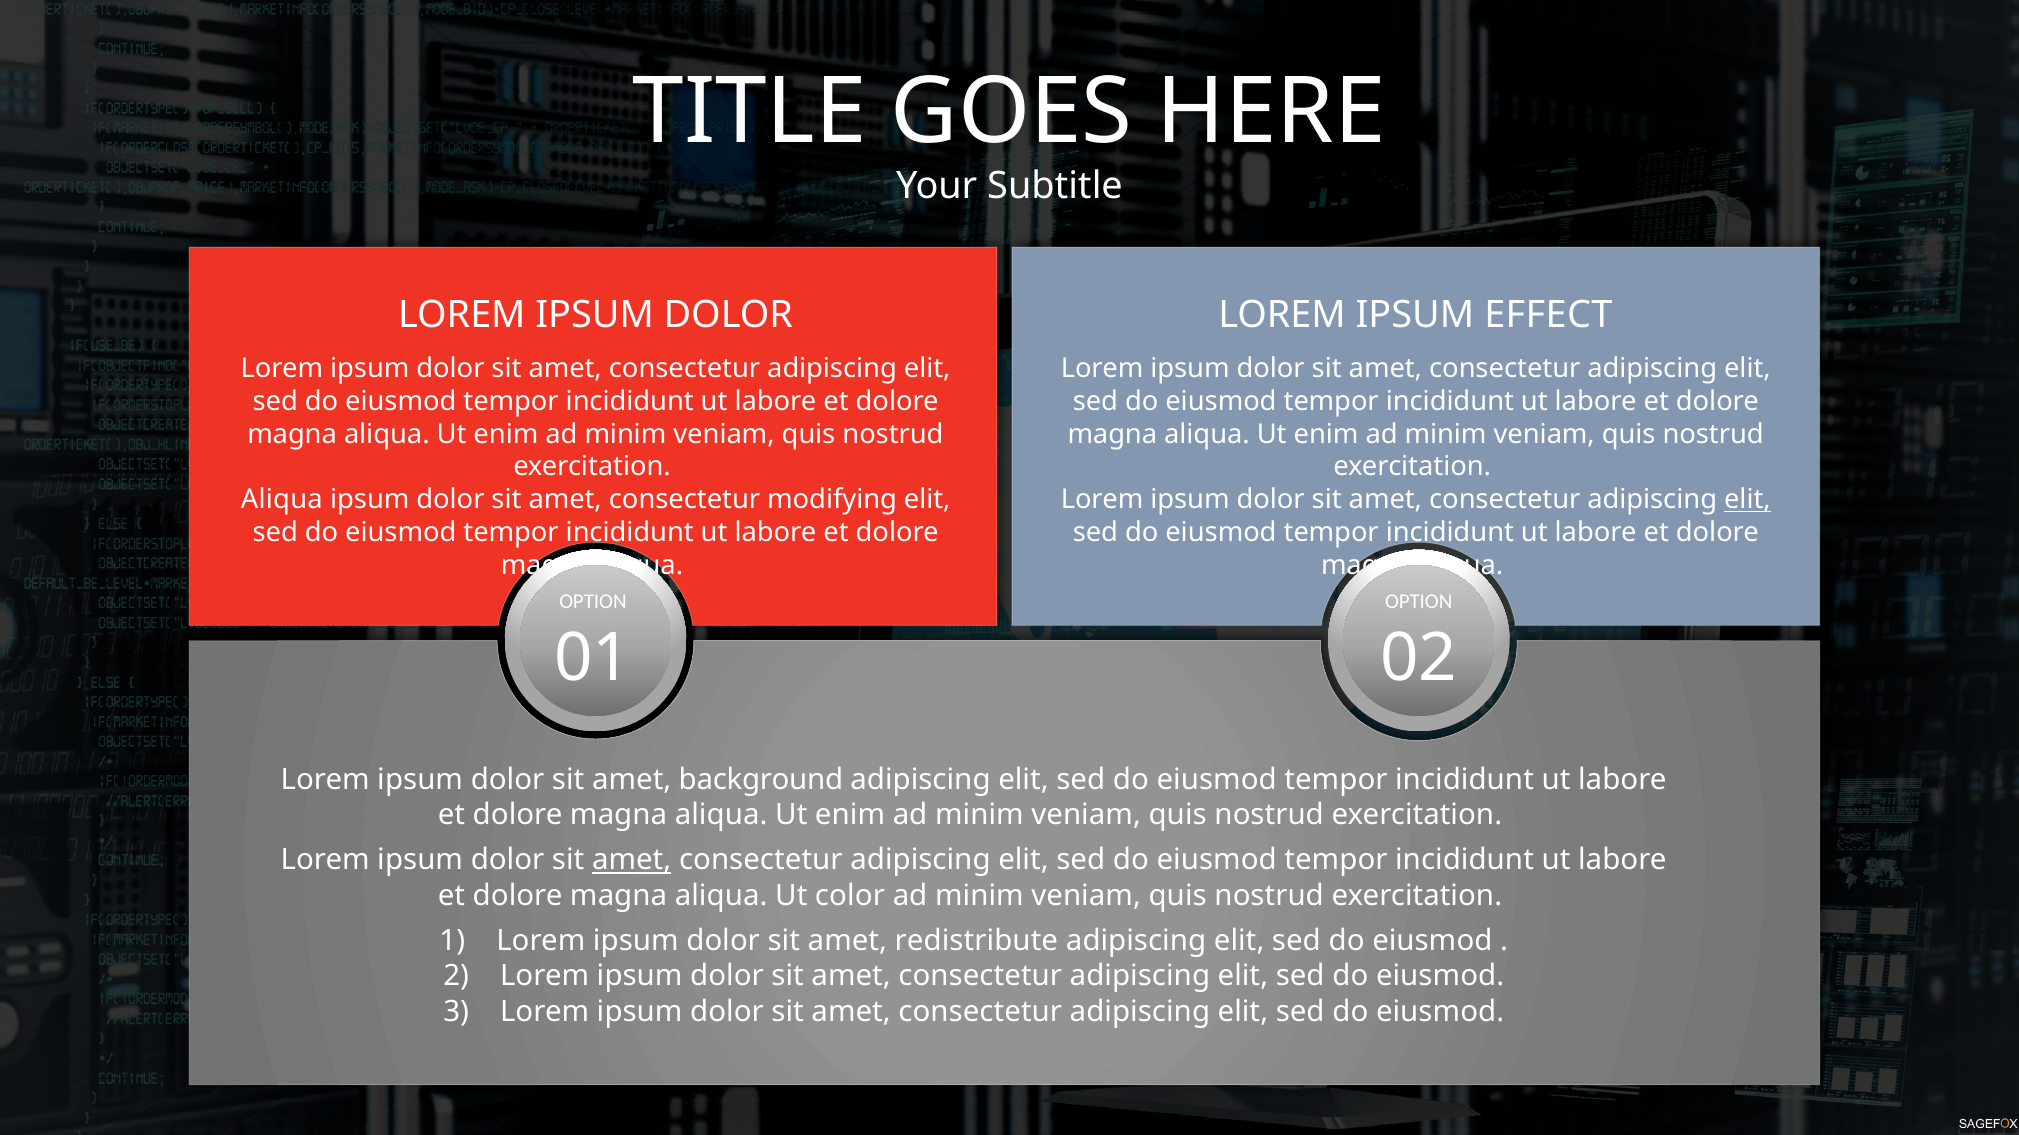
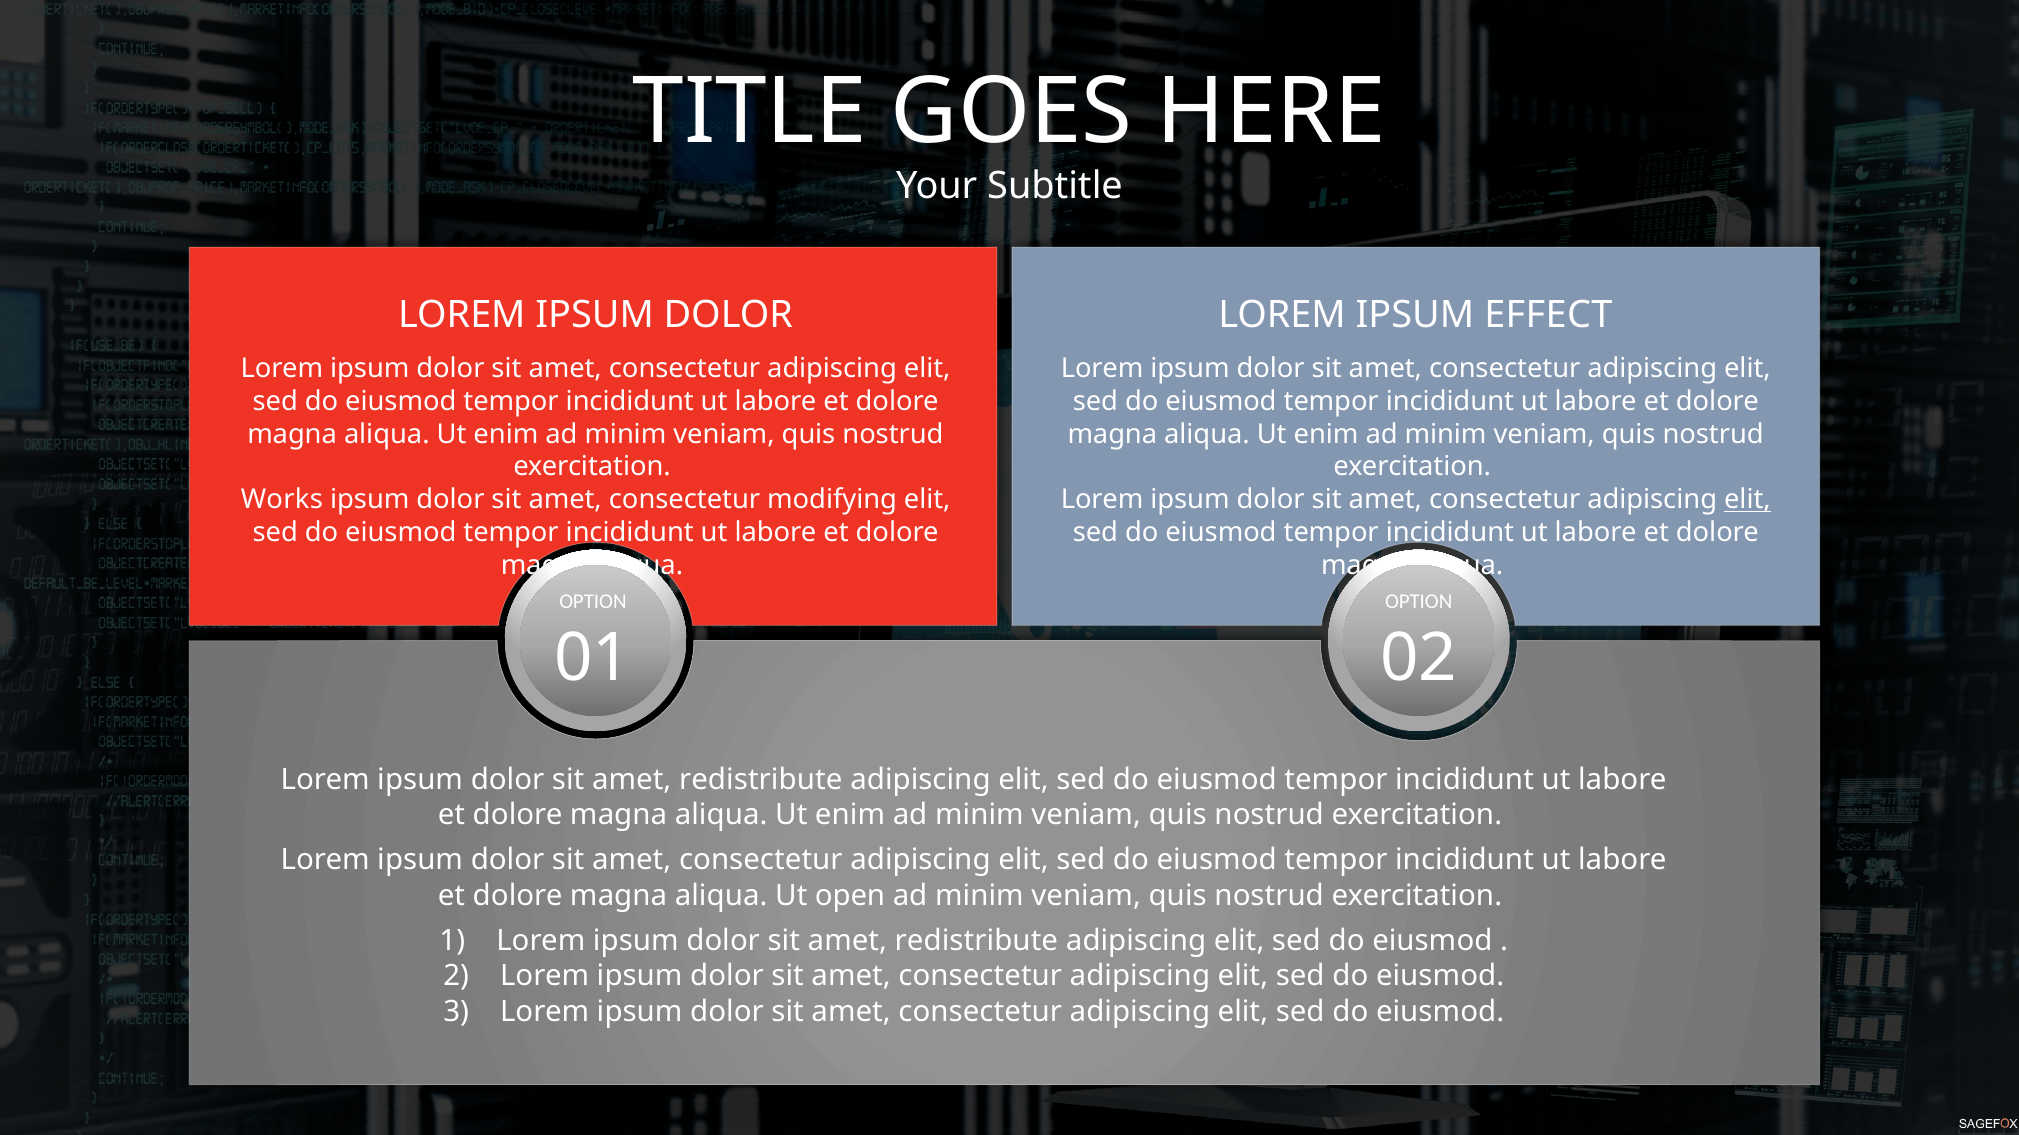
Aliqua: Aliqua -> Works (282, 500)
background: background -> redistribute (761, 780)
amet underline: present -> none (632, 861)
color: color -> open (850, 896)
